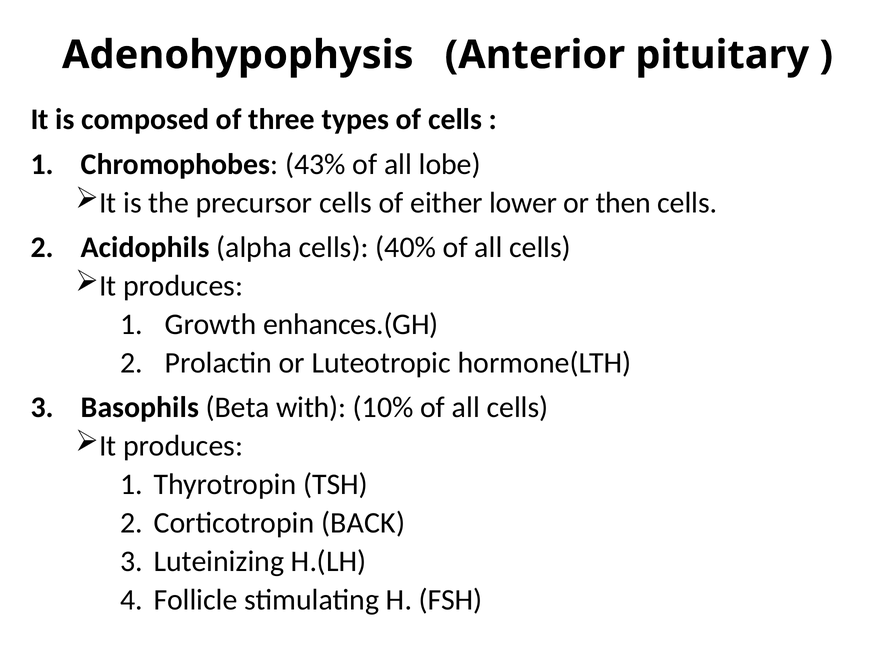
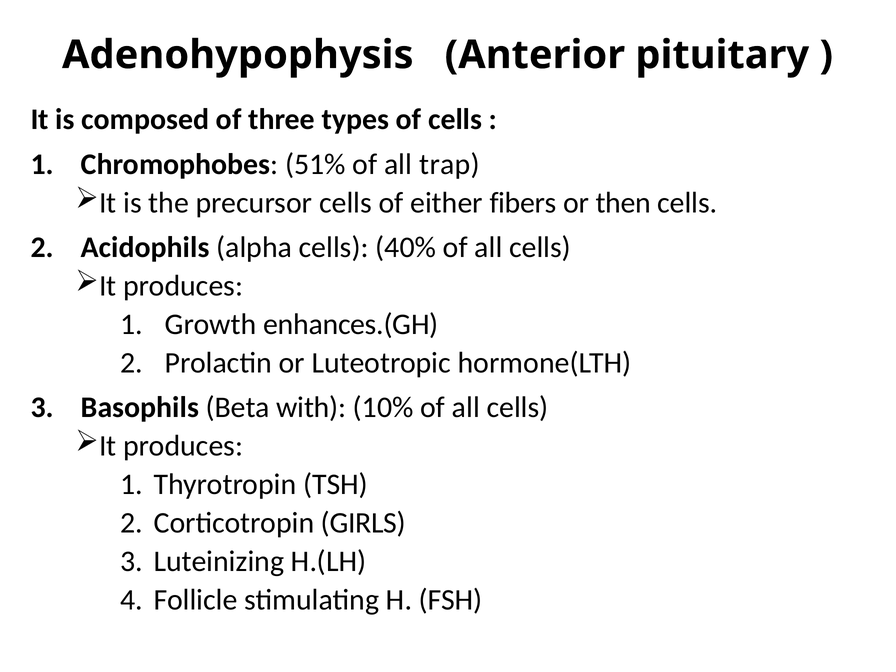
43%: 43% -> 51% (315, 164)
lobe: lobe -> trap (450, 164)
lower: lower -> fibers (523, 203)
BACK: BACK -> GIRLS (363, 523)
